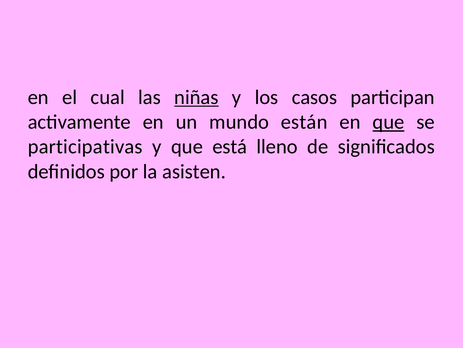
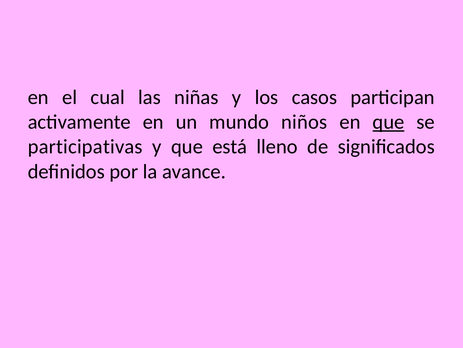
niñas underline: present -> none (196, 97)
están: están -> niños (304, 122)
asisten: asisten -> avance (194, 171)
